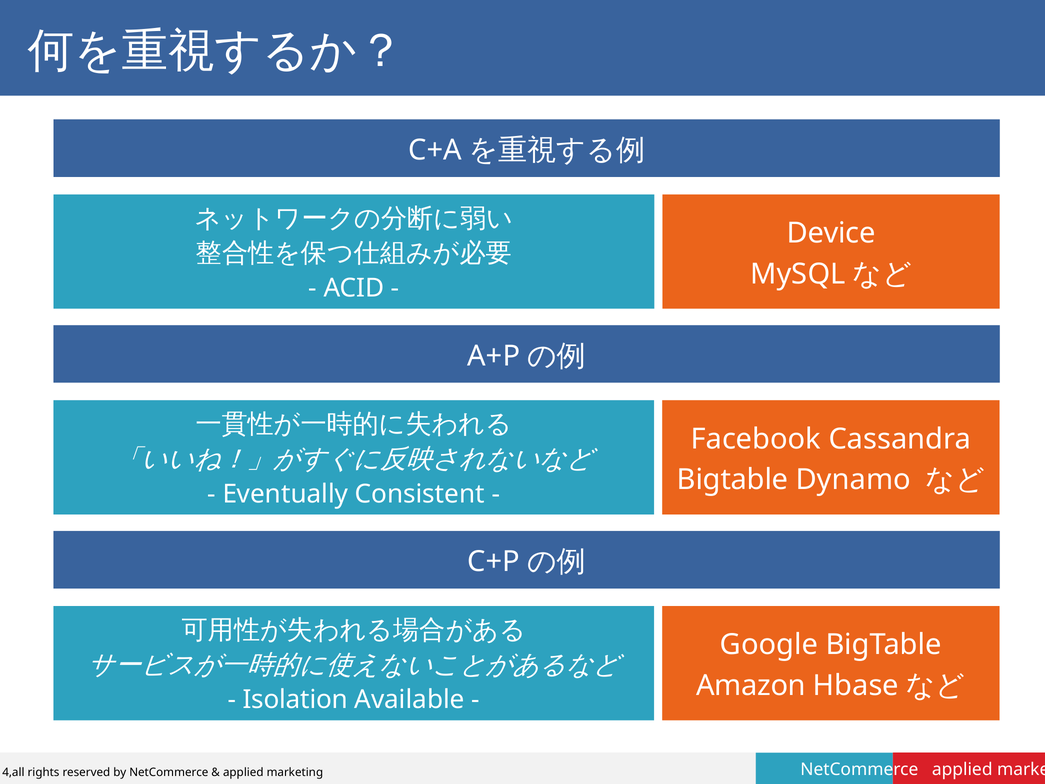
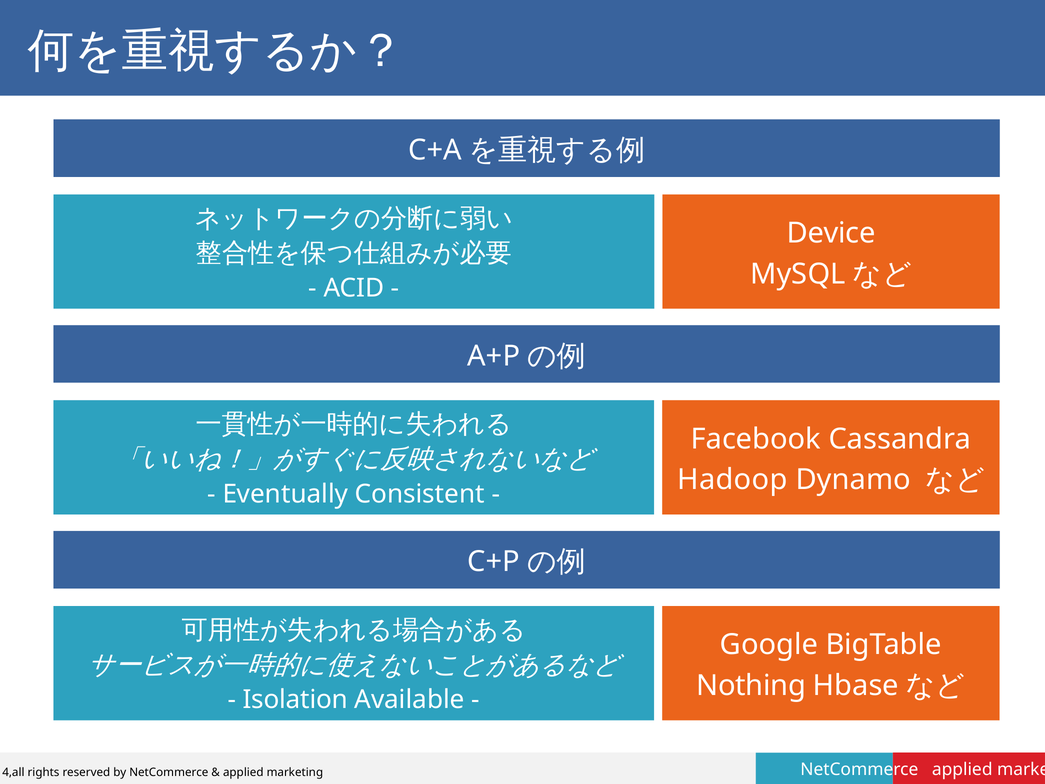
Bigtable: Bigtable -> Hadoop (732, 480)
Amazon: Amazon -> Nothing (751, 685)
